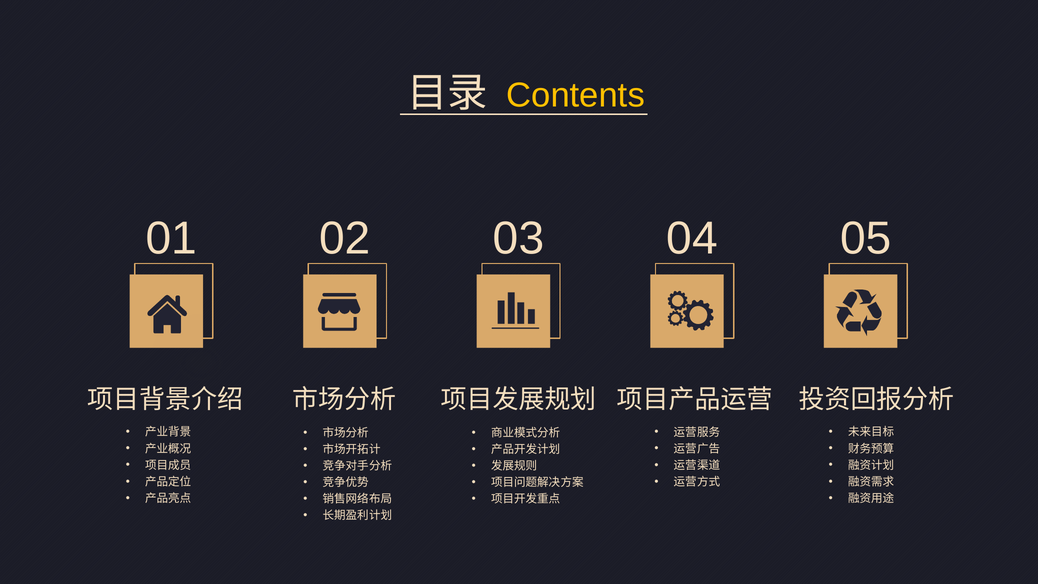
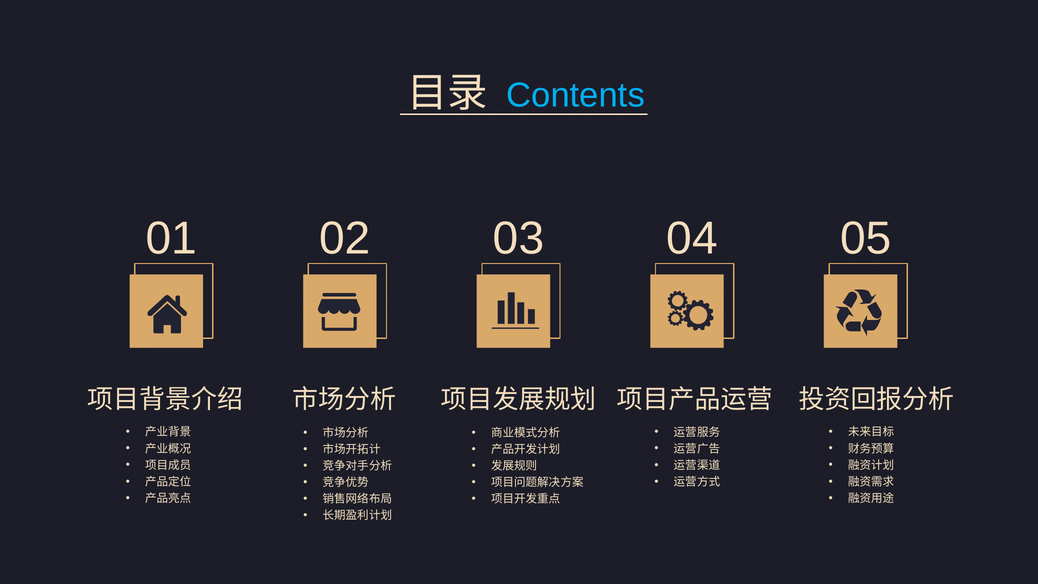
Contents colour: yellow -> light blue (576, 95)
